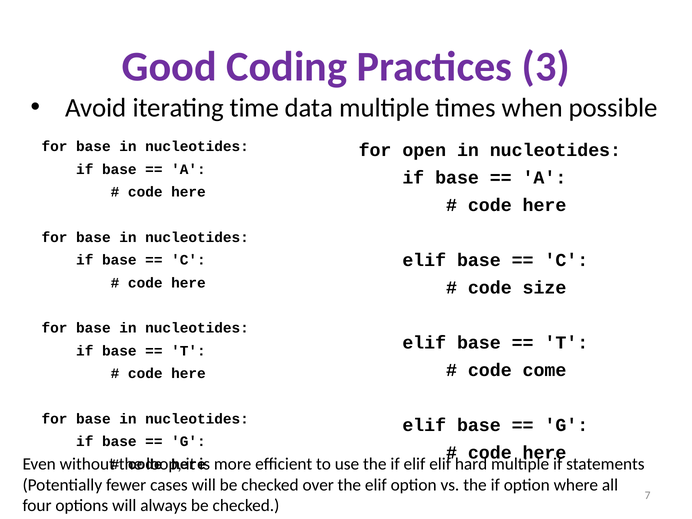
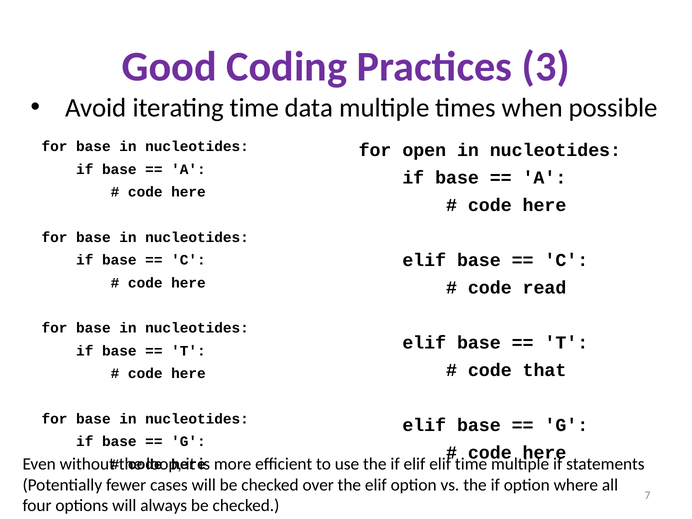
size: size -> read (544, 288)
come: come -> that (544, 370)
elif hard: hard -> time (471, 464)
